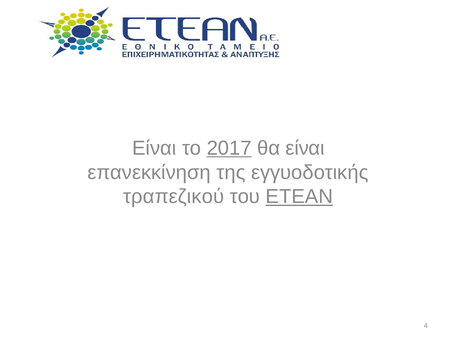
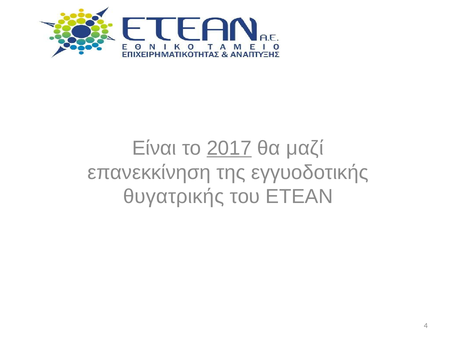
θα είναι: είναι -> μαζί (305, 148)
τραπεζικού: τραπεζικού -> θυγατρικής (174, 197)
ΕΤΕΑΝ underline: present -> none (299, 197)
